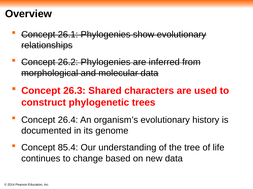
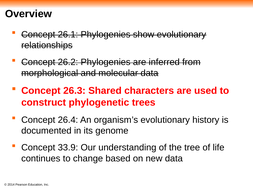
85.4: 85.4 -> 33.9 (68, 148)
